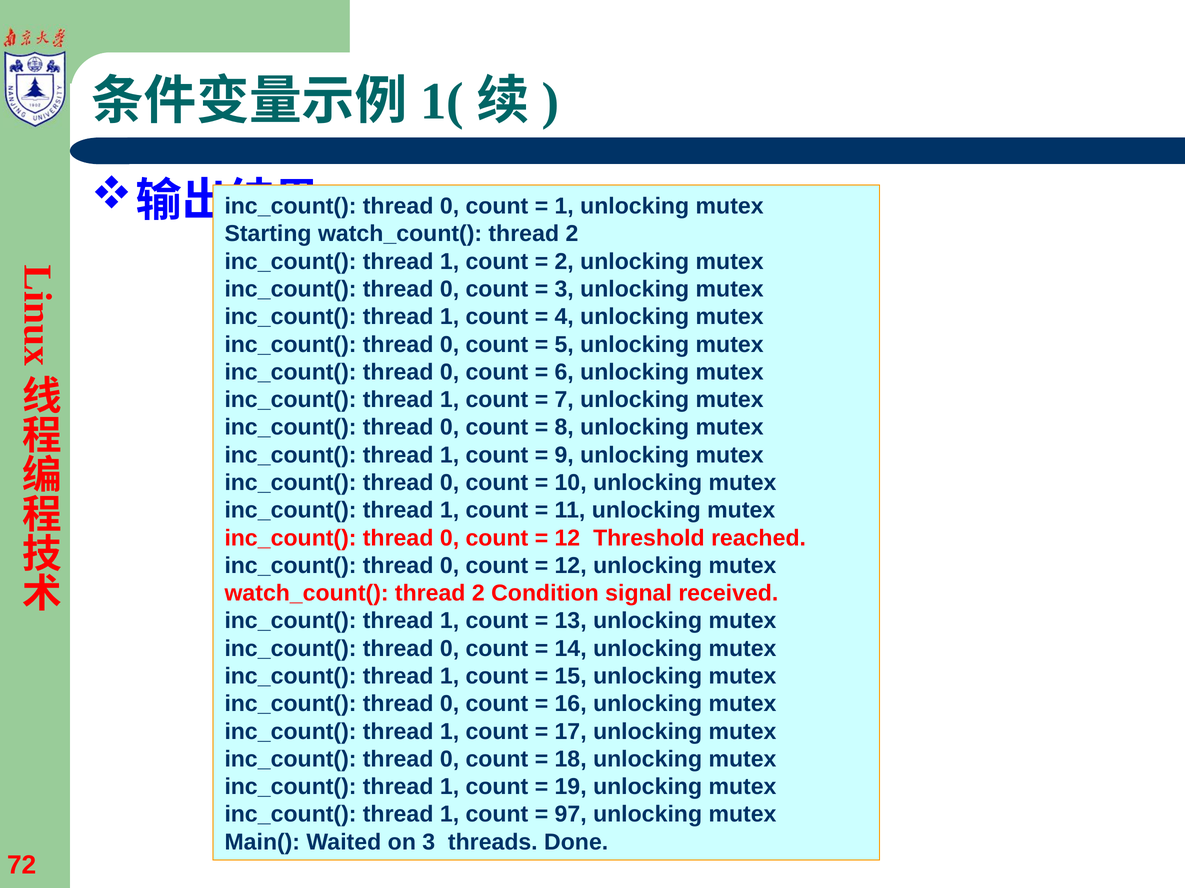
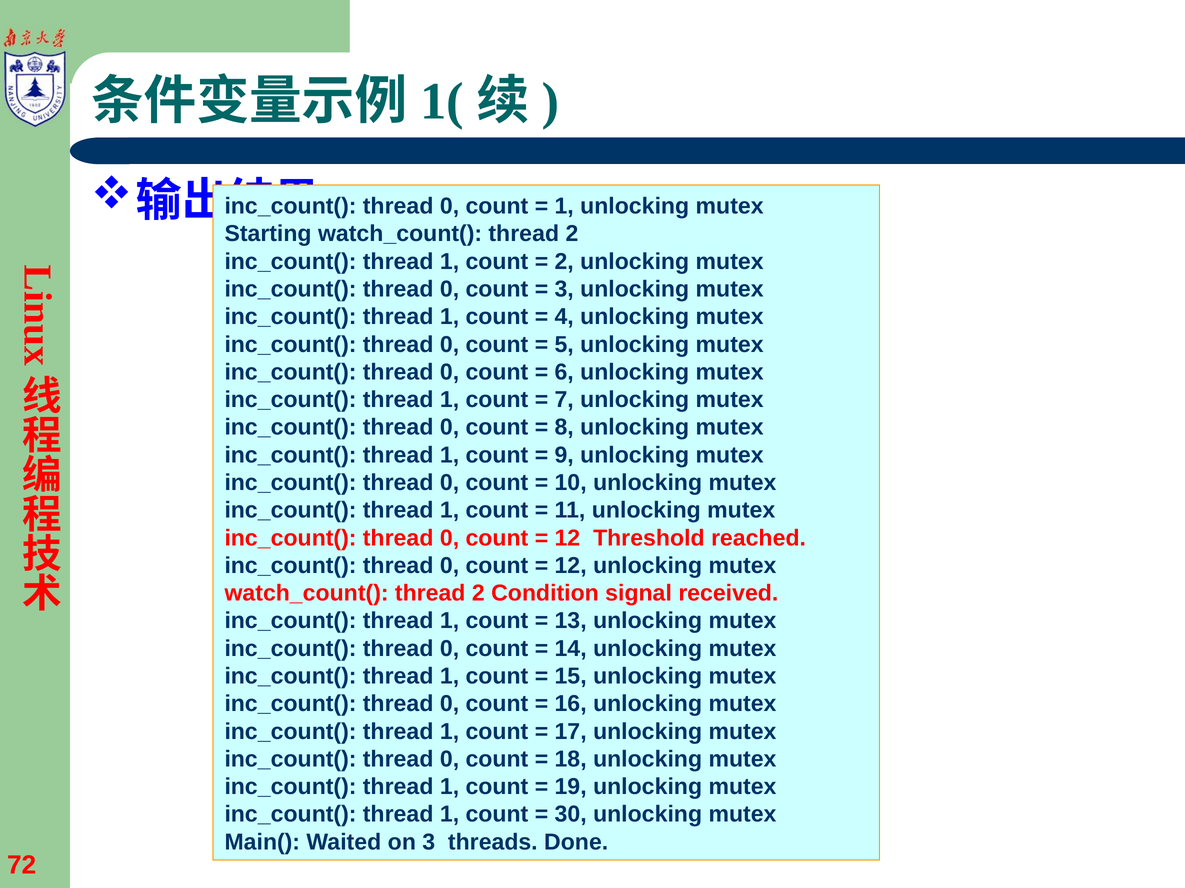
97: 97 -> 30 (571, 815)
